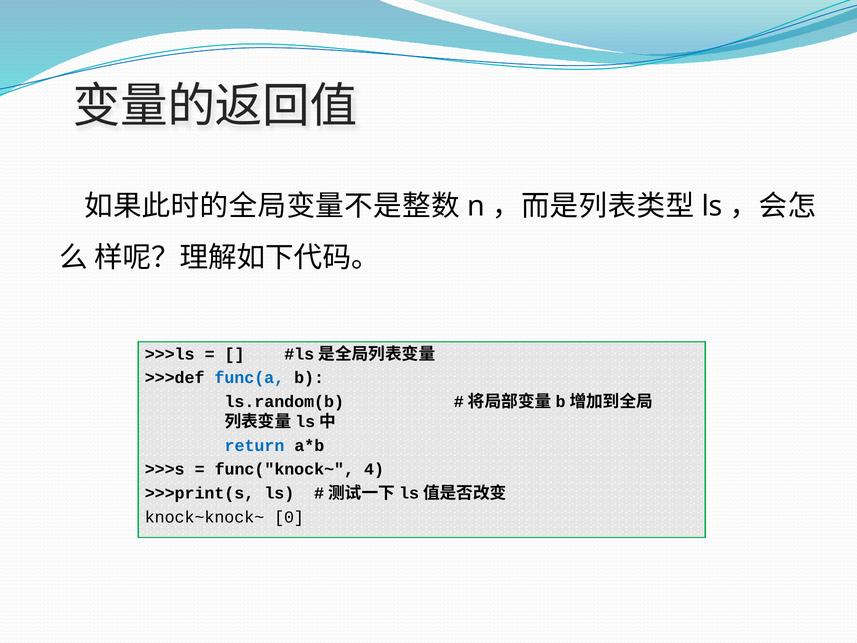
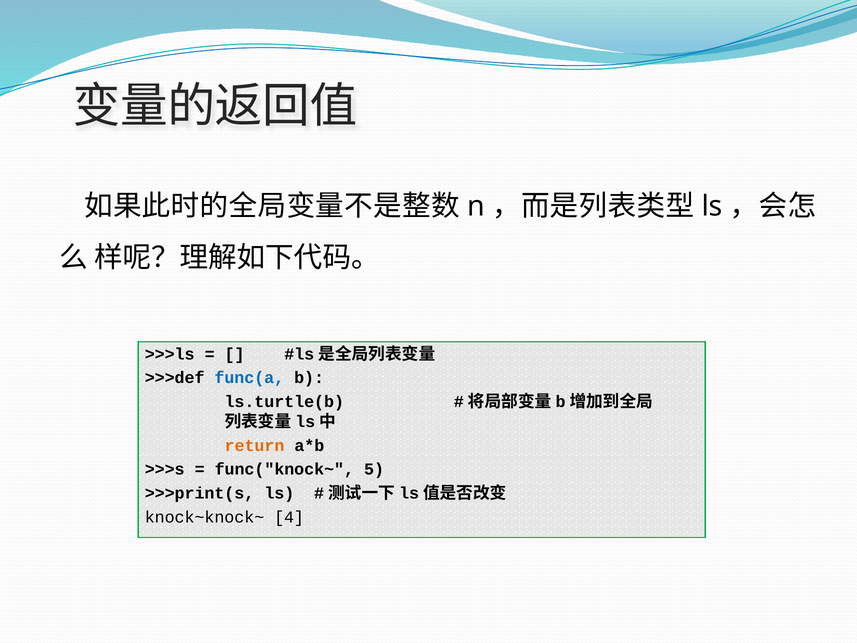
ls.random(b: ls.random(b -> ls.turtle(b (284, 402)
return colour: blue -> orange (255, 446)
4: 4 -> 5 (374, 469)
0: 0 -> 4 (289, 517)
